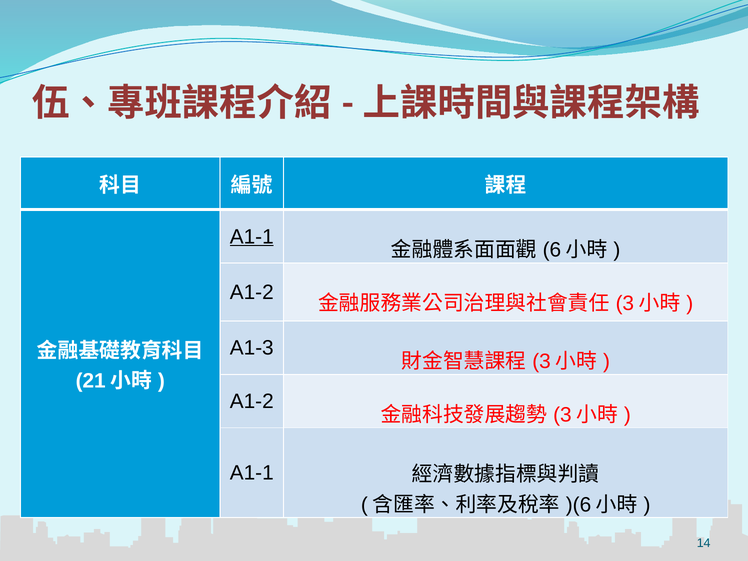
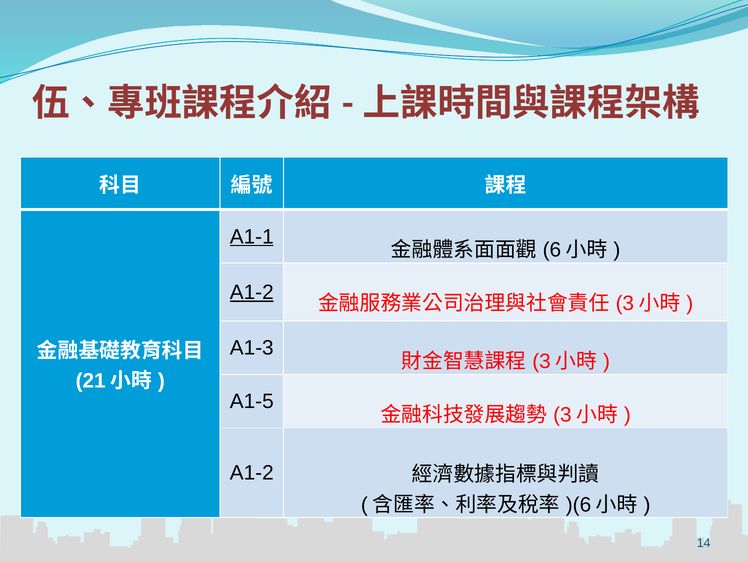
A1-2 underline: none -> present (252, 292)
A1-2: A1-2 -> A1-5 (252, 401)
A1-1: A1-1 -> A1-2 (252, 473)
